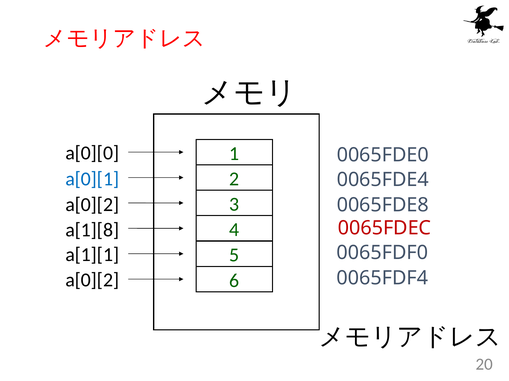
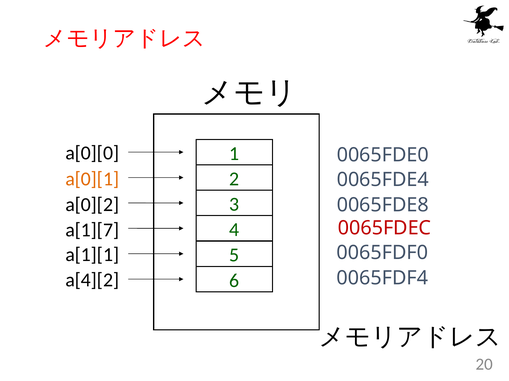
a[0][1 colour: blue -> orange (92, 179)
a[1][8: a[1][8 -> a[1][7 (92, 230)
a[0][2: a[0][2 -> a[4][2 (92, 281)
